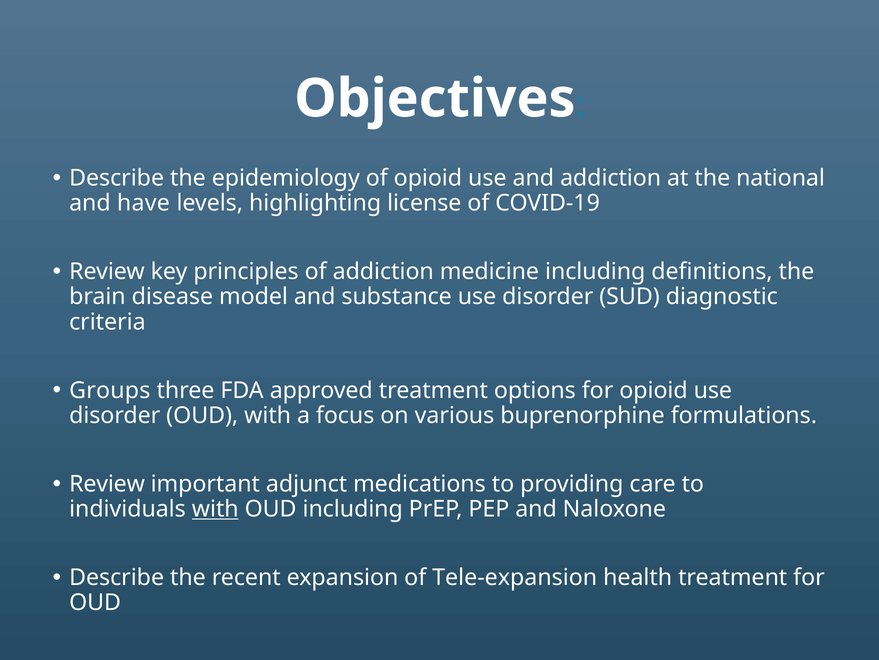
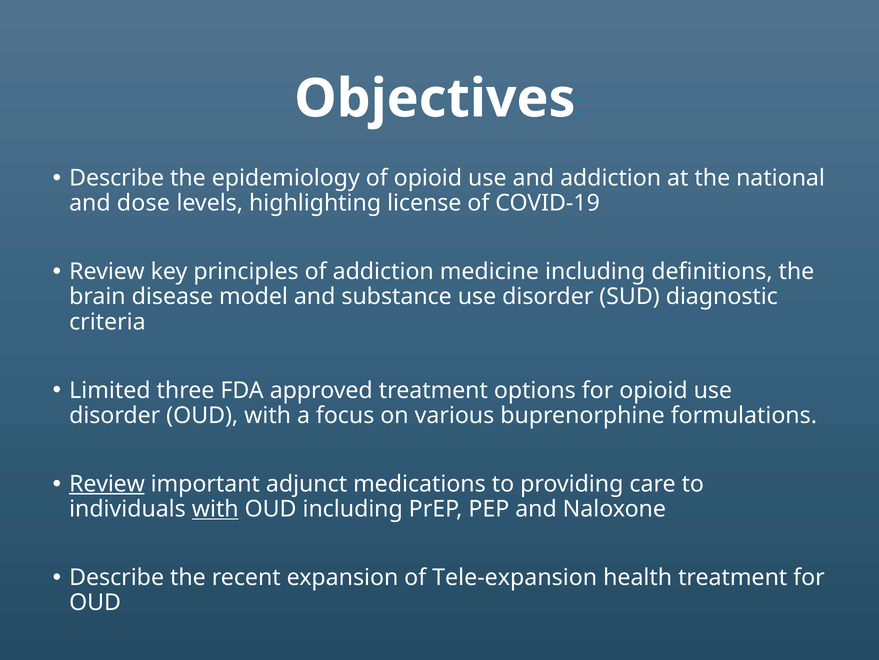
have: have -> dose (143, 203)
Groups: Groups -> Limited (110, 390)
Review underline: none -> present (107, 483)
